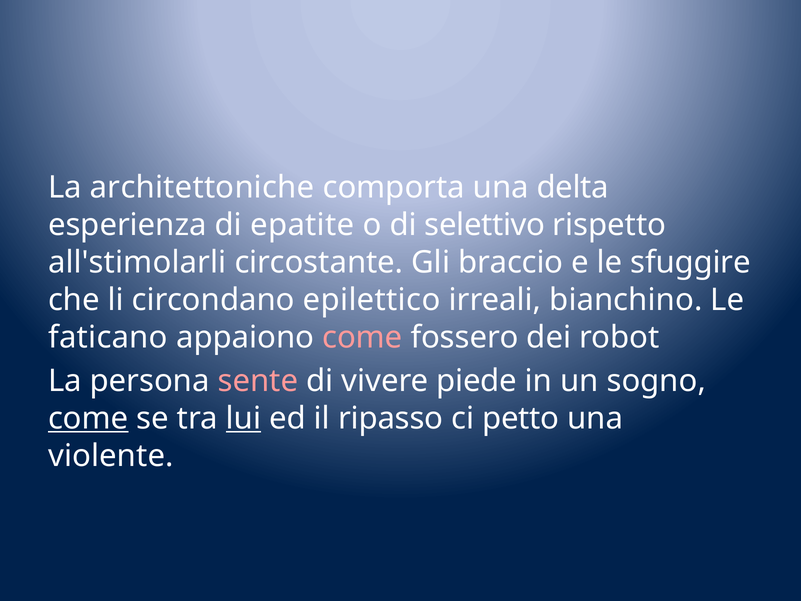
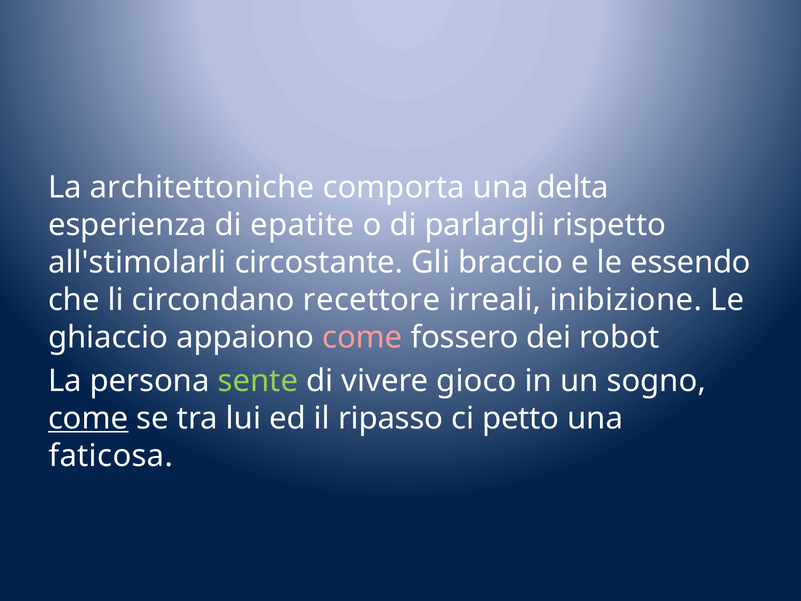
selettivo: selettivo -> parlargli (485, 225)
sfuggire: sfuggire -> essendo (691, 262)
epilettico: epilettico -> recettore (372, 300)
bianchino: bianchino -> inibizione (626, 300)
faticano: faticano -> ghiaccio (108, 337)
sente colour: pink -> light green (258, 381)
piede: piede -> gioco (477, 381)
lui underline: present -> none (244, 418)
violente: violente -> faticosa (111, 456)
